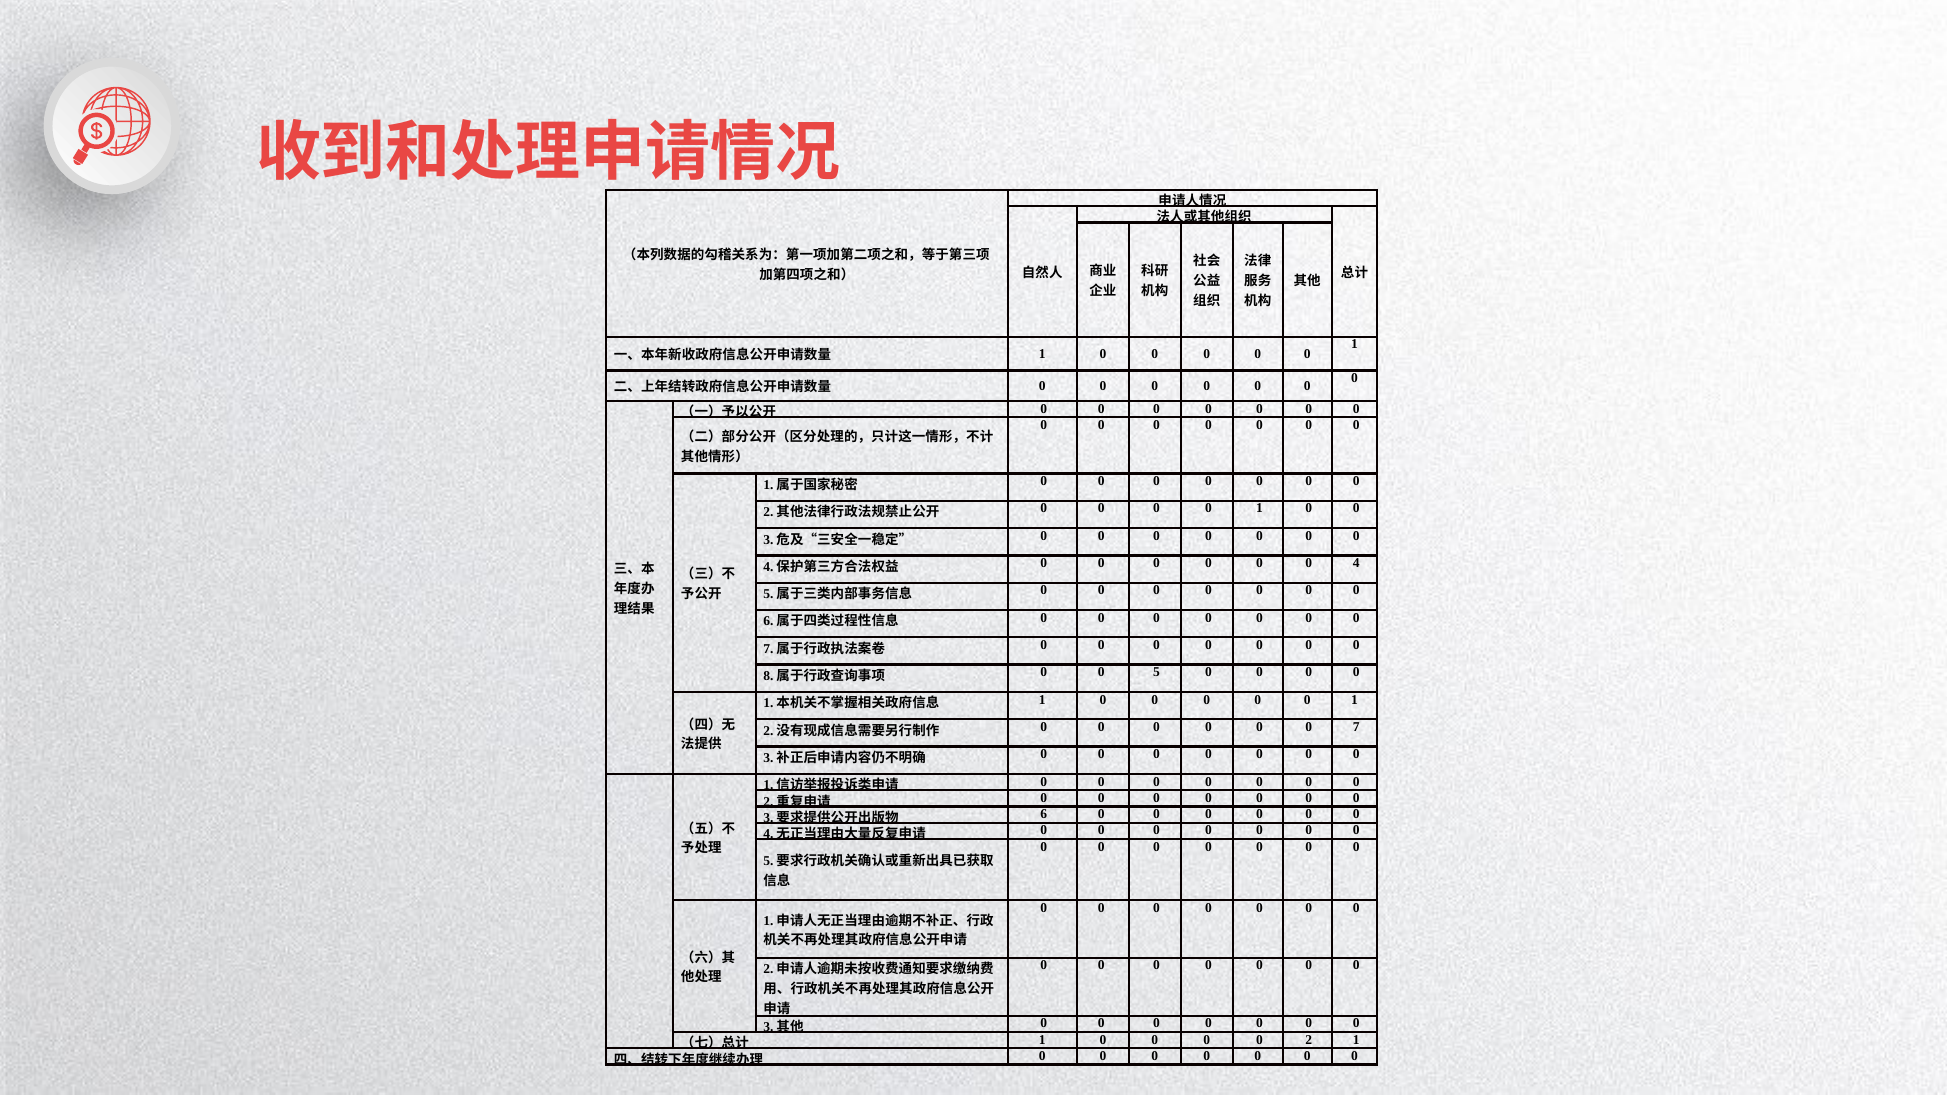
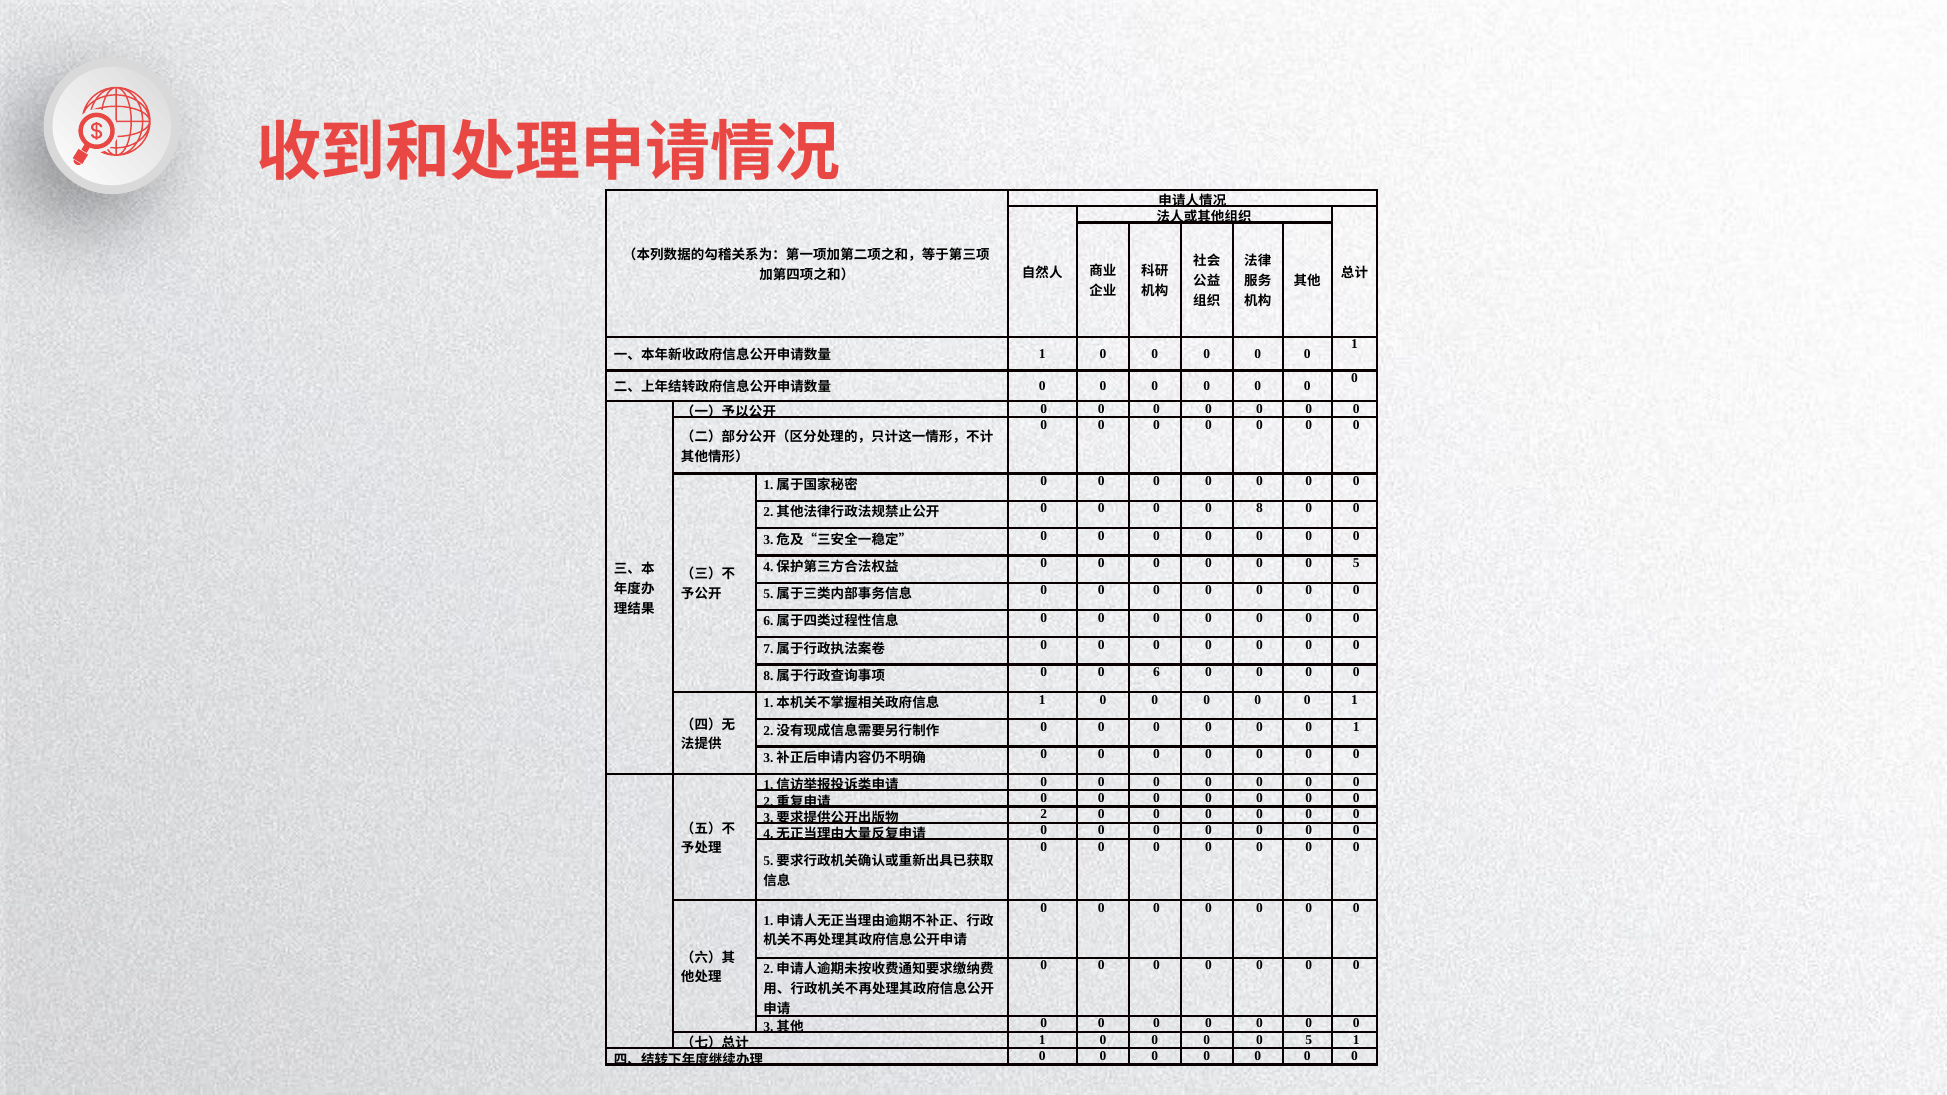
1: 1 -> 8 (1259, 509)
4: 4 -> 5 (1356, 563)
5: 5 -> 6 (1156, 672)
7: 7 -> 1 (1356, 727)
6: 6 -> 2 (1044, 814)
2: 2 -> 5 (1309, 1040)
